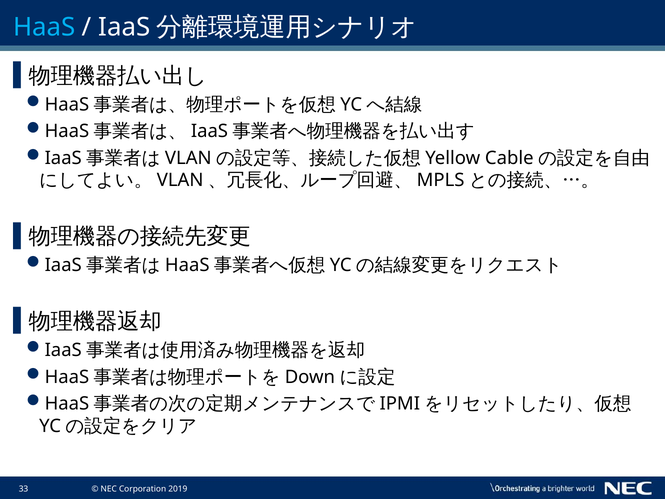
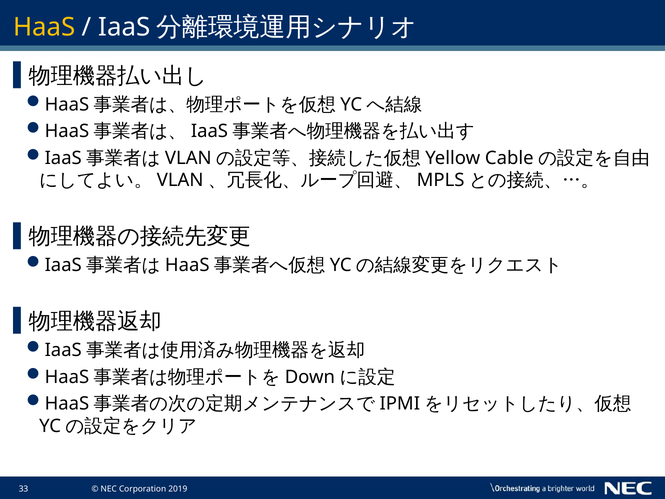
HaaS colour: light blue -> yellow (44, 27)
